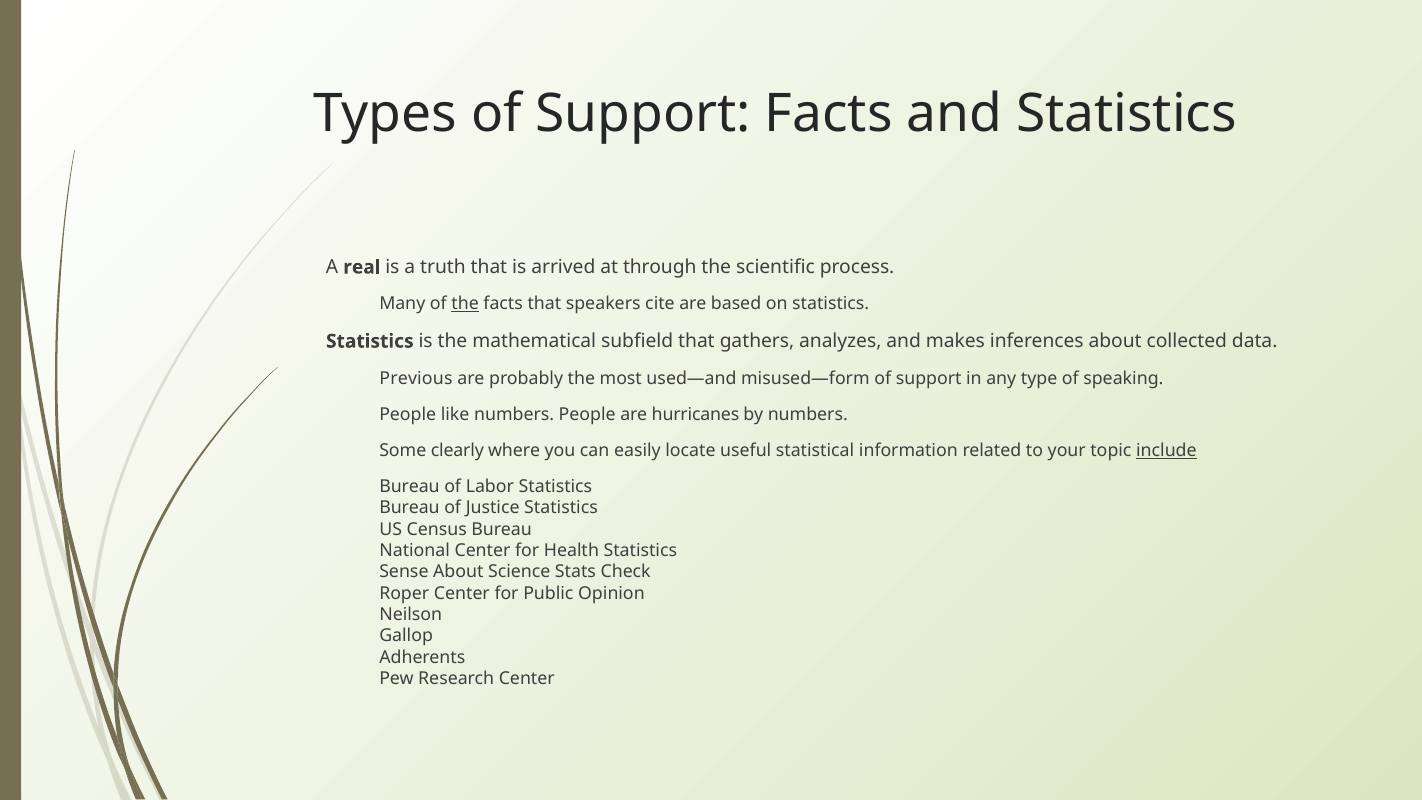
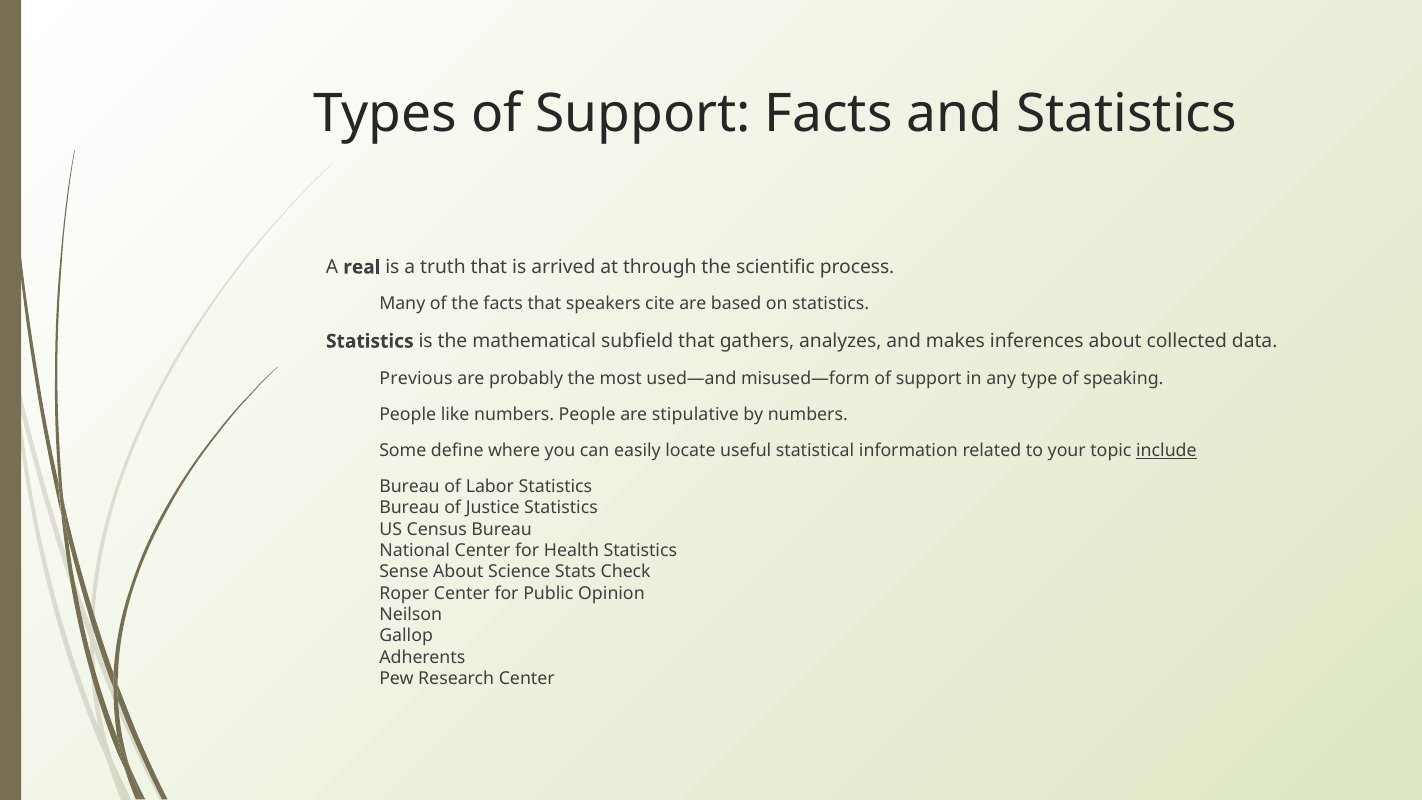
the underline: present -> none (465, 304)
hurricanes: hurricanes -> stipulative (695, 414)
clearly: clearly -> define (457, 450)
